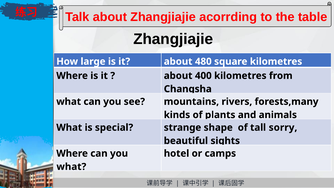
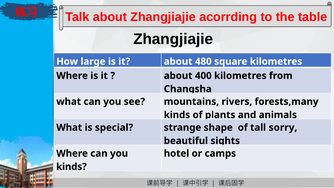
what: what -> kinds (71, 167)
